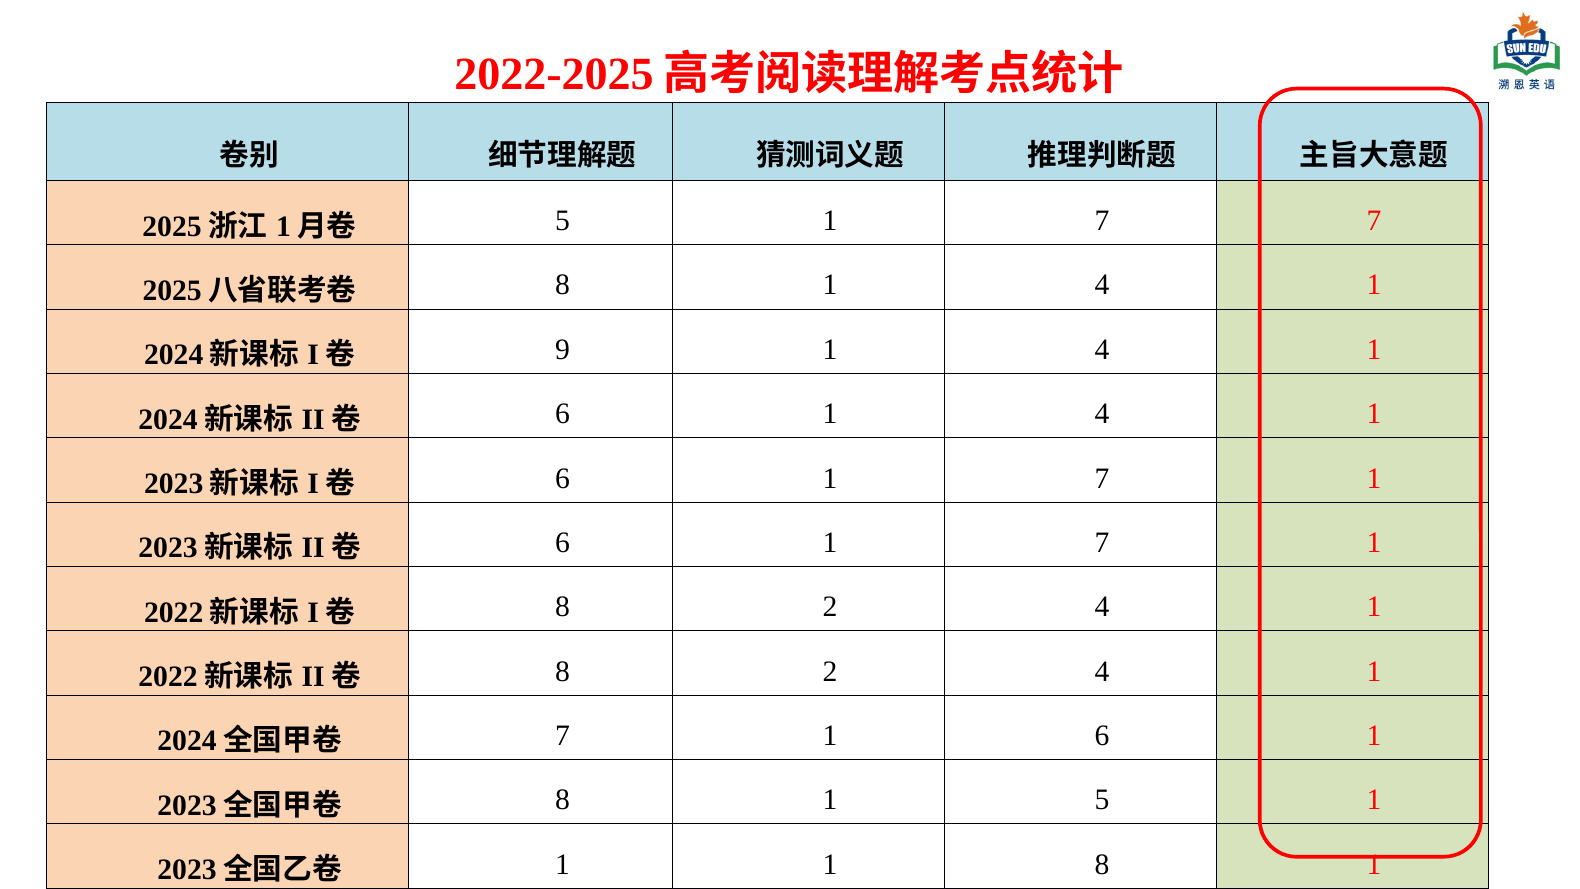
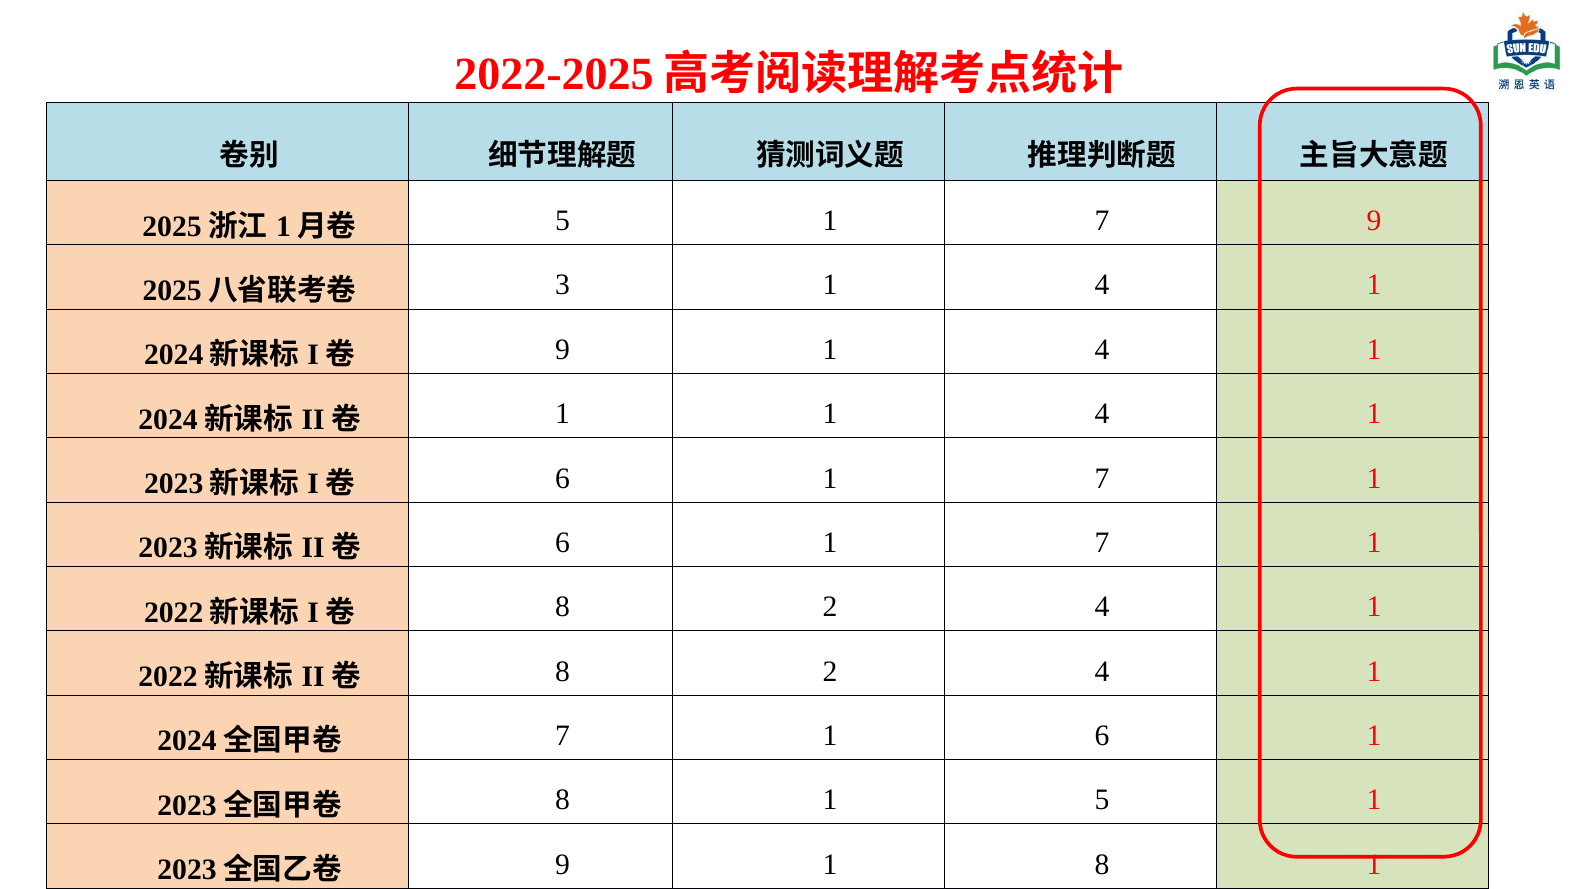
7 7: 7 -> 9 (1374, 221)
8: 8 -> 3 (562, 285)
6: 6 -> 1 (562, 414)
1: 1 -> 9 (562, 864)
